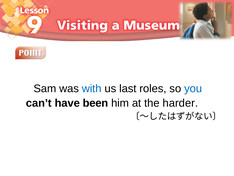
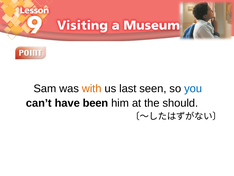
with colour: blue -> orange (92, 88)
roles: roles -> seen (153, 88)
harder: harder -> should (180, 103)
